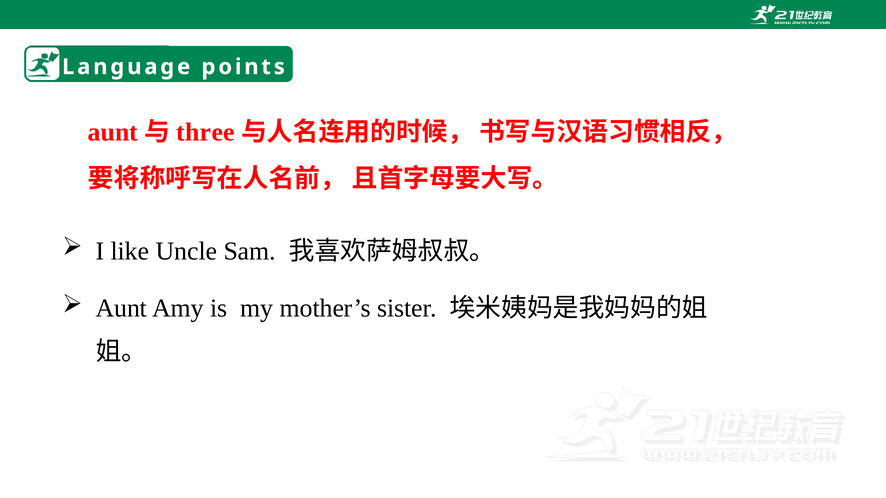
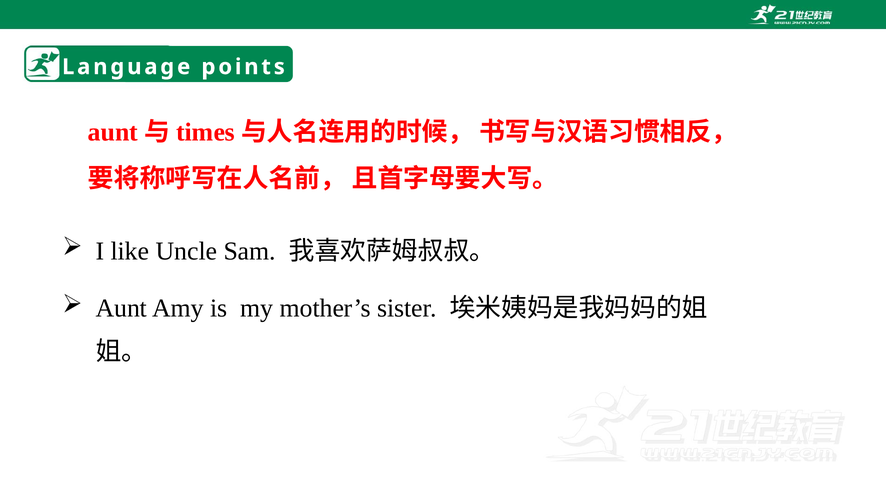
three: three -> times (206, 132)
